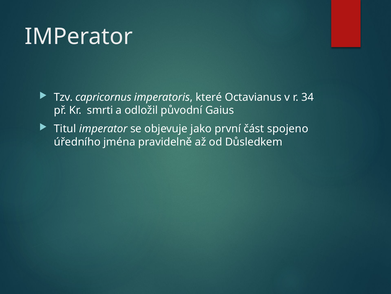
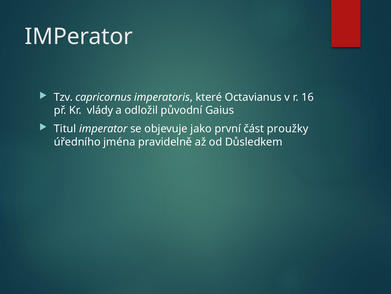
34: 34 -> 16 (308, 97)
smrti: smrti -> vlády (100, 110)
spojeno: spojeno -> proužky (288, 129)
